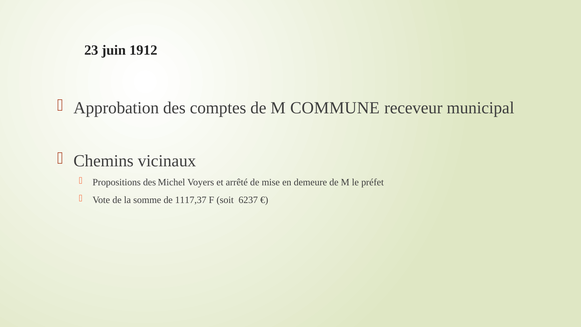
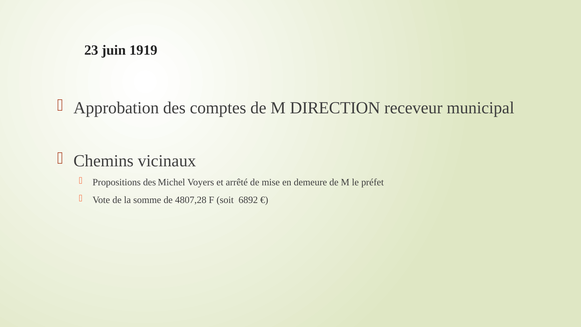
1912: 1912 -> 1919 (143, 50)
COMMUNE: COMMUNE -> DIRECTION (335, 108)
1117,37: 1117,37 -> 4807,28 (191, 200)
6237: 6237 -> 6892 (248, 200)
